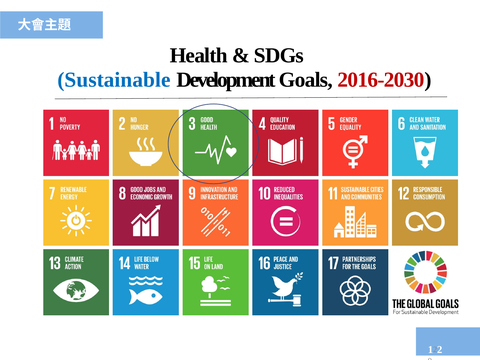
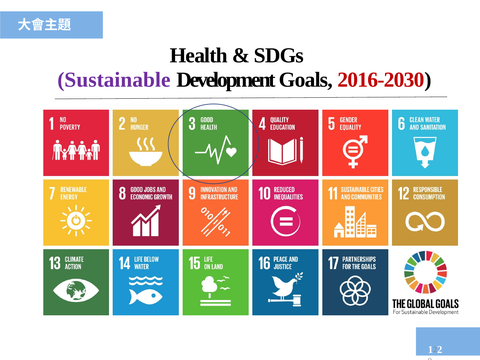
Sustainable colour: blue -> purple (114, 80)
